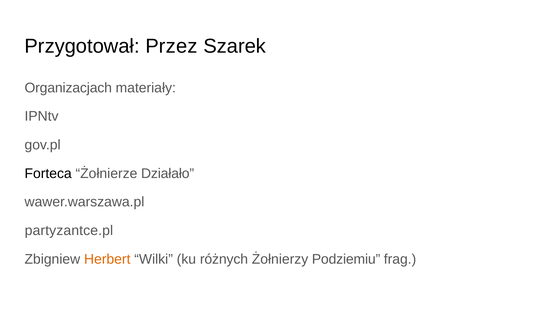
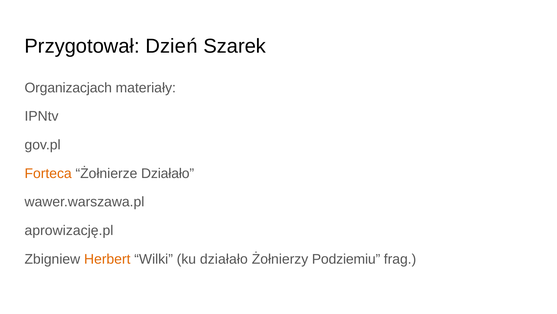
Przez: Przez -> Dzień (171, 46)
Forteca colour: black -> orange (48, 173)
partyzantce.pl: partyzantce.pl -> aprowizację.pl (69, 230)
ku różnych: różnych -> działało (224, 259)
